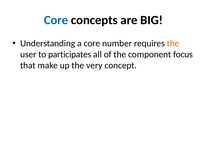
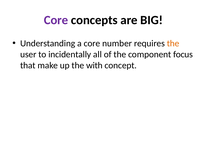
Core colour: blue -> purple (56, 20)
participates: participates -> incidentally (70, 54)
very: very -> with (94, 66)
